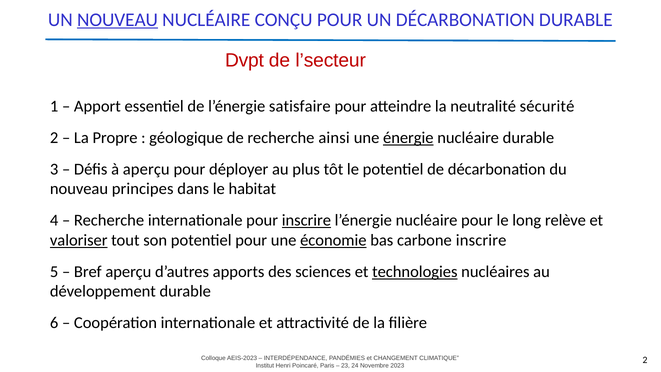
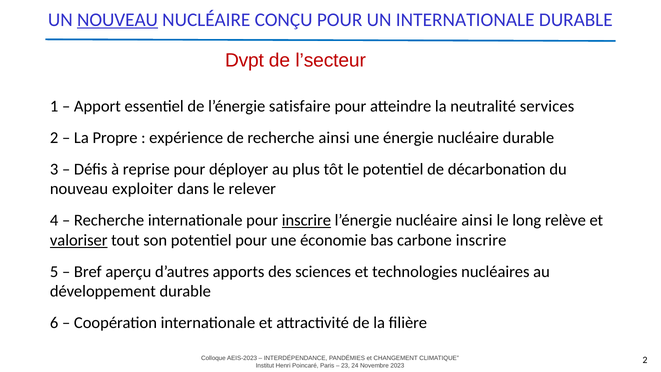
UN DÉCARBONATION: DÉCARBONATION -> INTERNATIONALE (465, 20)
sécurité: sécurité -> services (547, 106)
géologique: géologique -> expérience (186, 138)
énergie underline: present -> none (408, 138)
à aperçu: aperçu -> reprise (146, 169)
principes: principes -> exploiter (143, 189)
habitat: habitat -> relever (252, 189)
nucléaire pour: pour -> ainsi (477, 220)
économie underline: present -> none (333, 240)
technologies underline: present -> none (415, 272)
